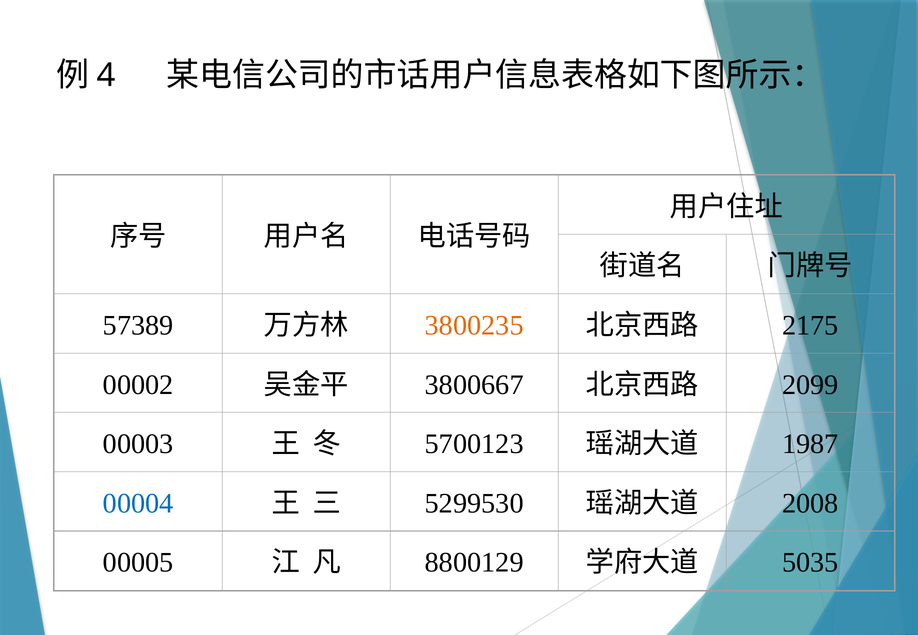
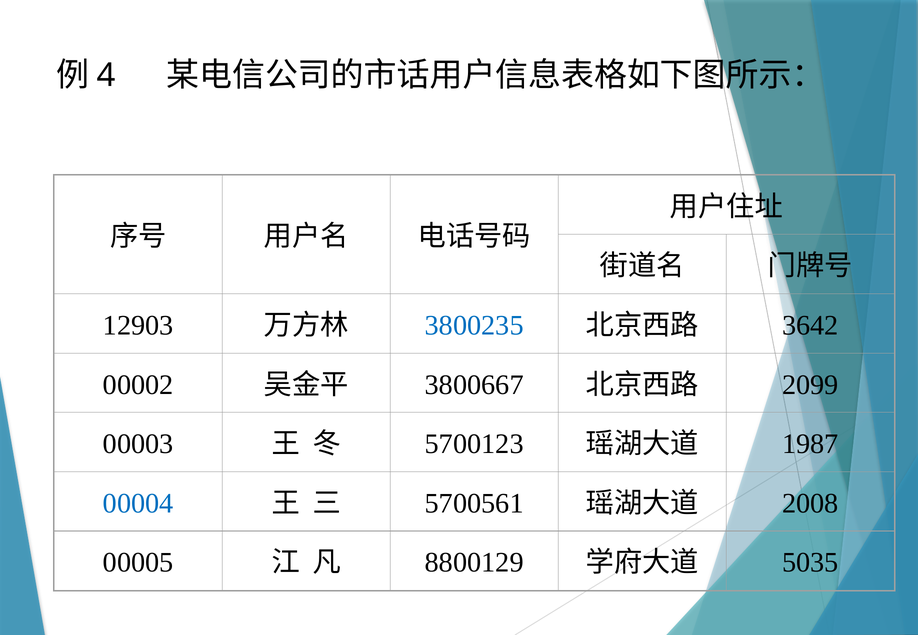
57389: 57389 -> 12903 (138, 326)
3800235 colour: orange -> blue (474, 326)
2175: 2175 -> 3642 (810, 326)
5299530: 5299530 -> 5700561 (474, 504)
